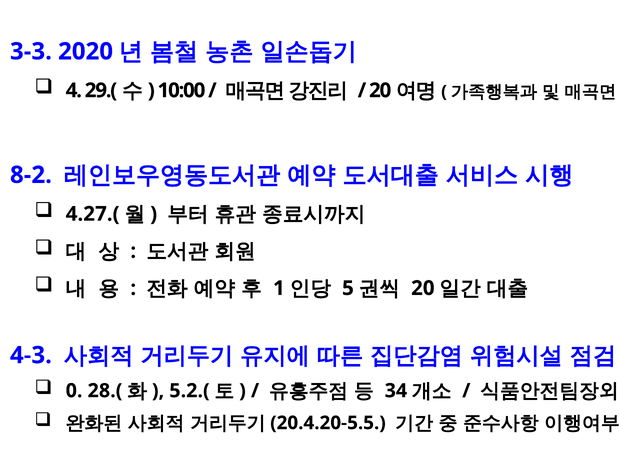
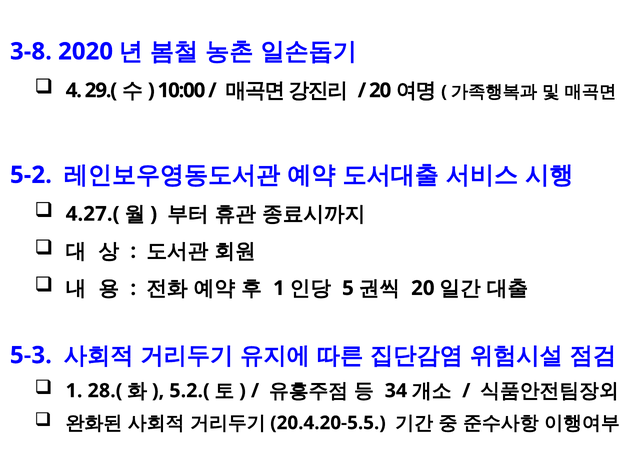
3-3: 3-3 -> 3-8 (31, 51)
8-2: 8-2 -> 5-2 (31, 175)
4-3: 4-3 -> 5-3 (31, 355)
0: 0 -> 1 (74, 391)
